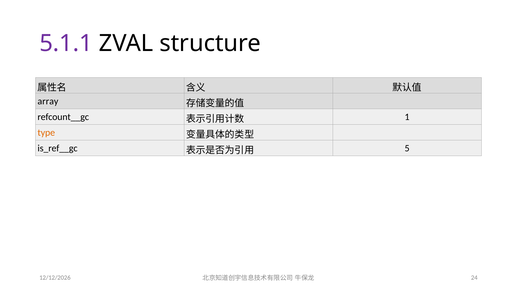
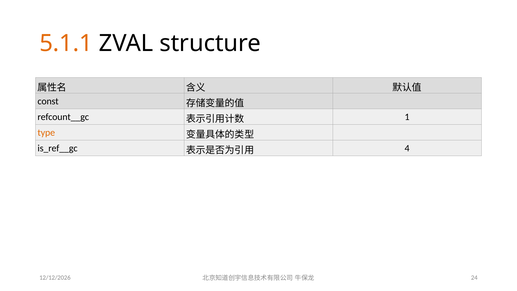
5.1.1 colour: purple -> orange (66, 43)
array: array -> const (48, 101)
5: 5 -> 4 (407, 148)
